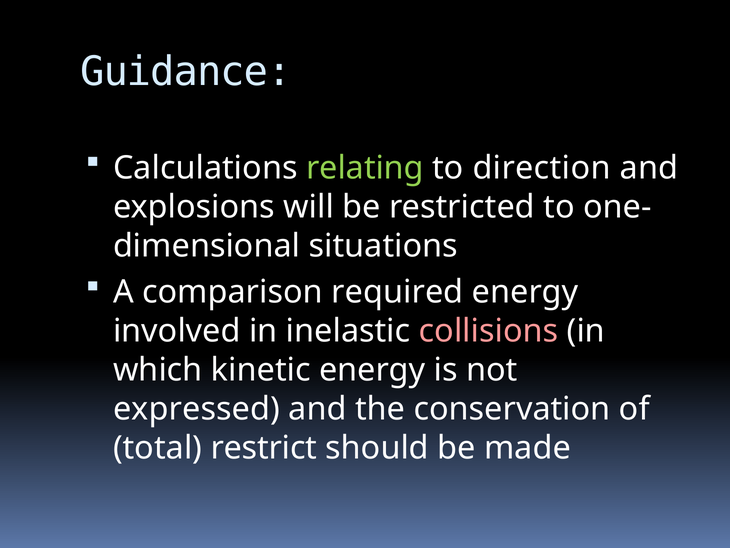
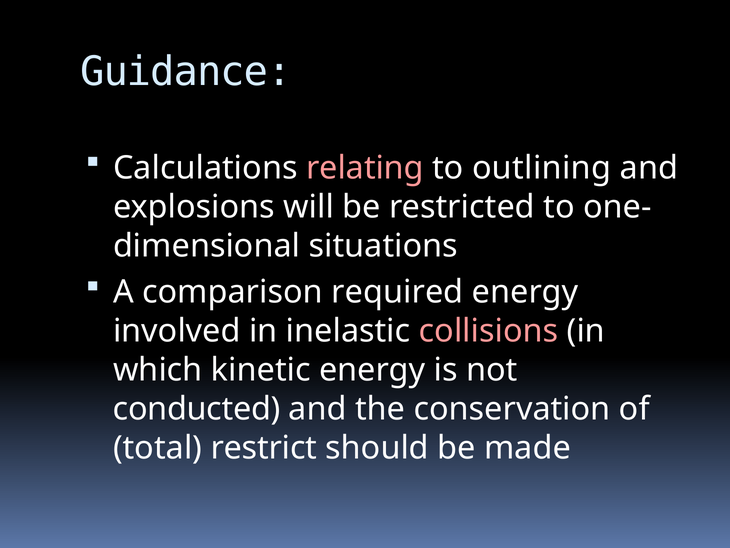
relating colour: light green -> pink (365, 168)
direction: direction -> outlining (542, 168)
expressed: expressed -> conducted (197, 409)
